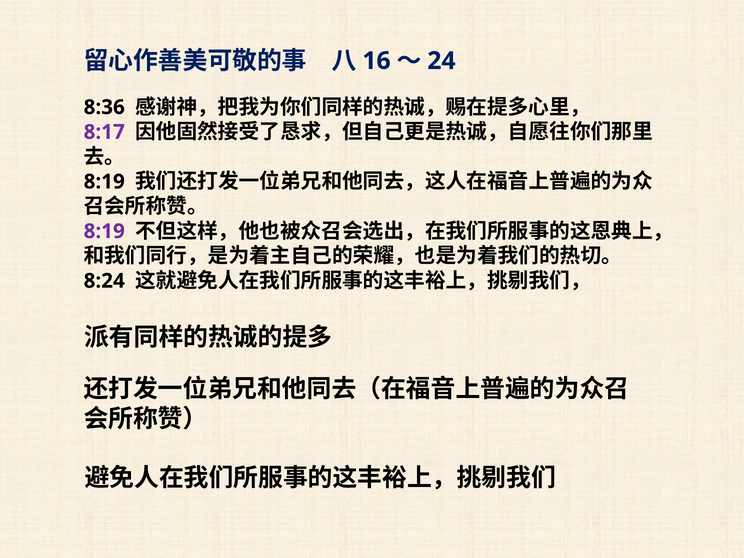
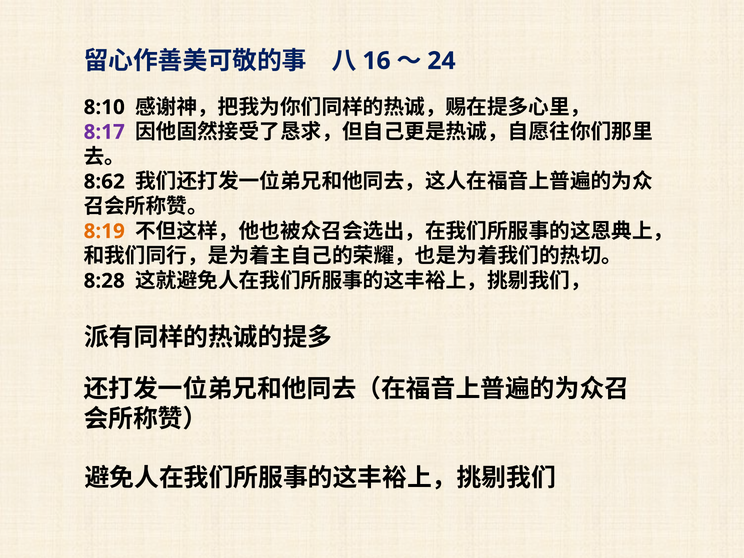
8:36: 8:36 -> 8:10 (104, 107)
8:19: 8:19 -> 8:62 (104, 182)
8:19 colour: purple -> orange (104, 231)
8:24: 8:24 -> 8:28 (104, 281)
